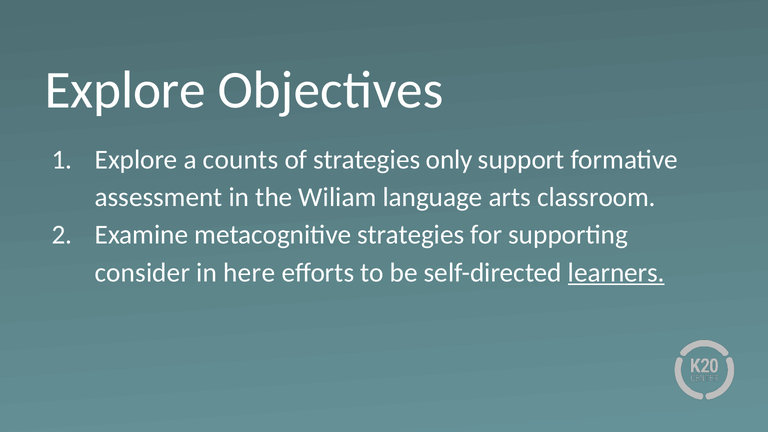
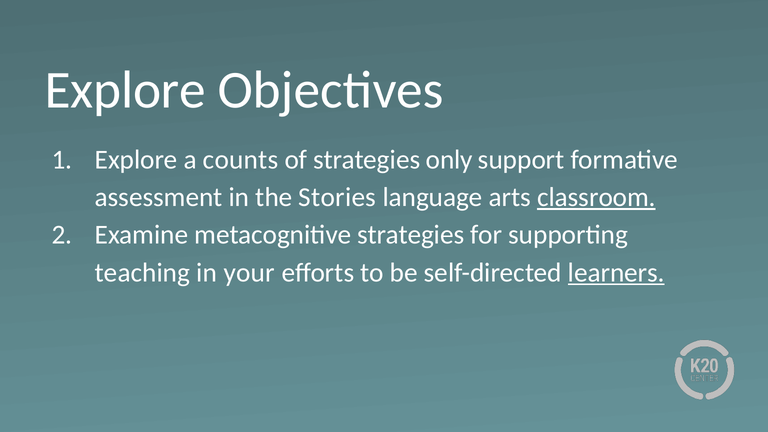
Wiliam: Wiliam -> Stories (337, 197)
classroom underline: none -> present (596, 197)
consider: consider -> teaching (142, 273)
here: here -> your (249, 273)
